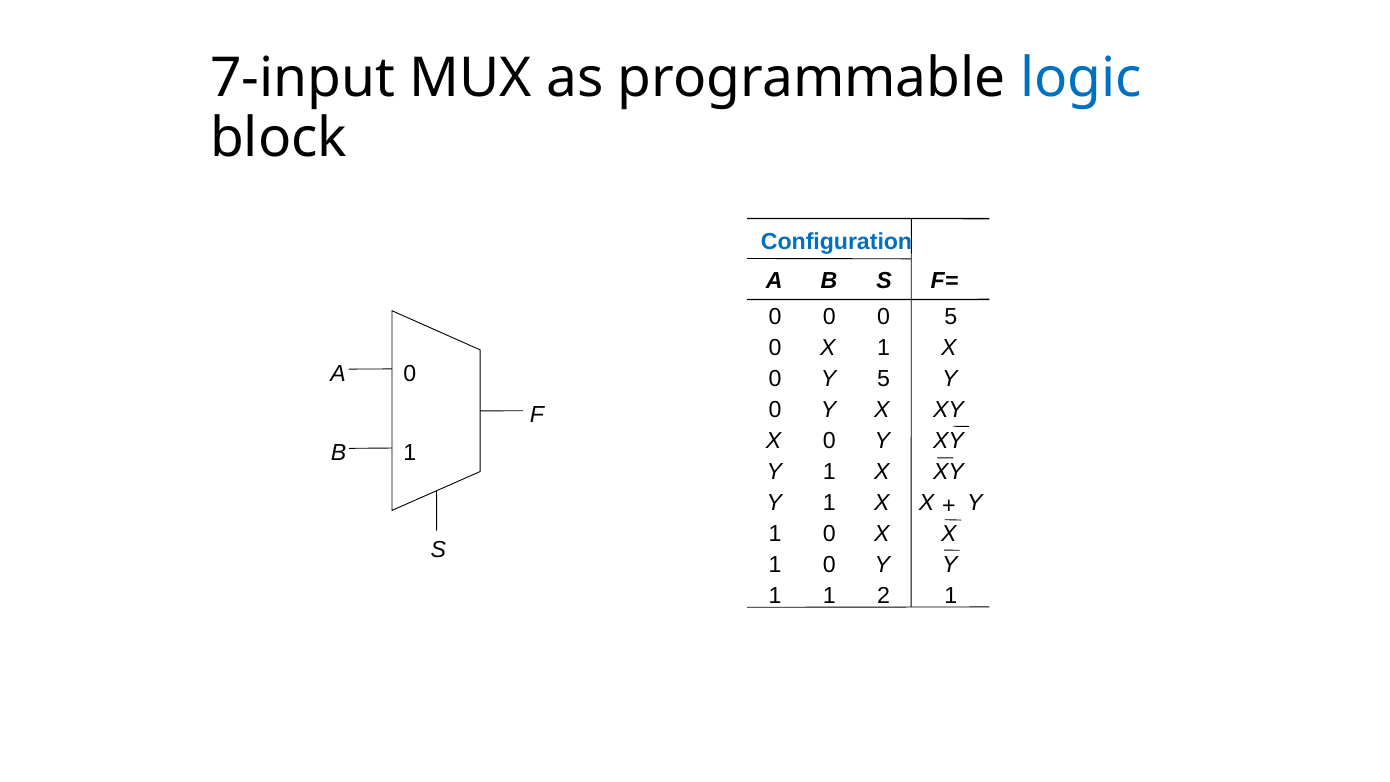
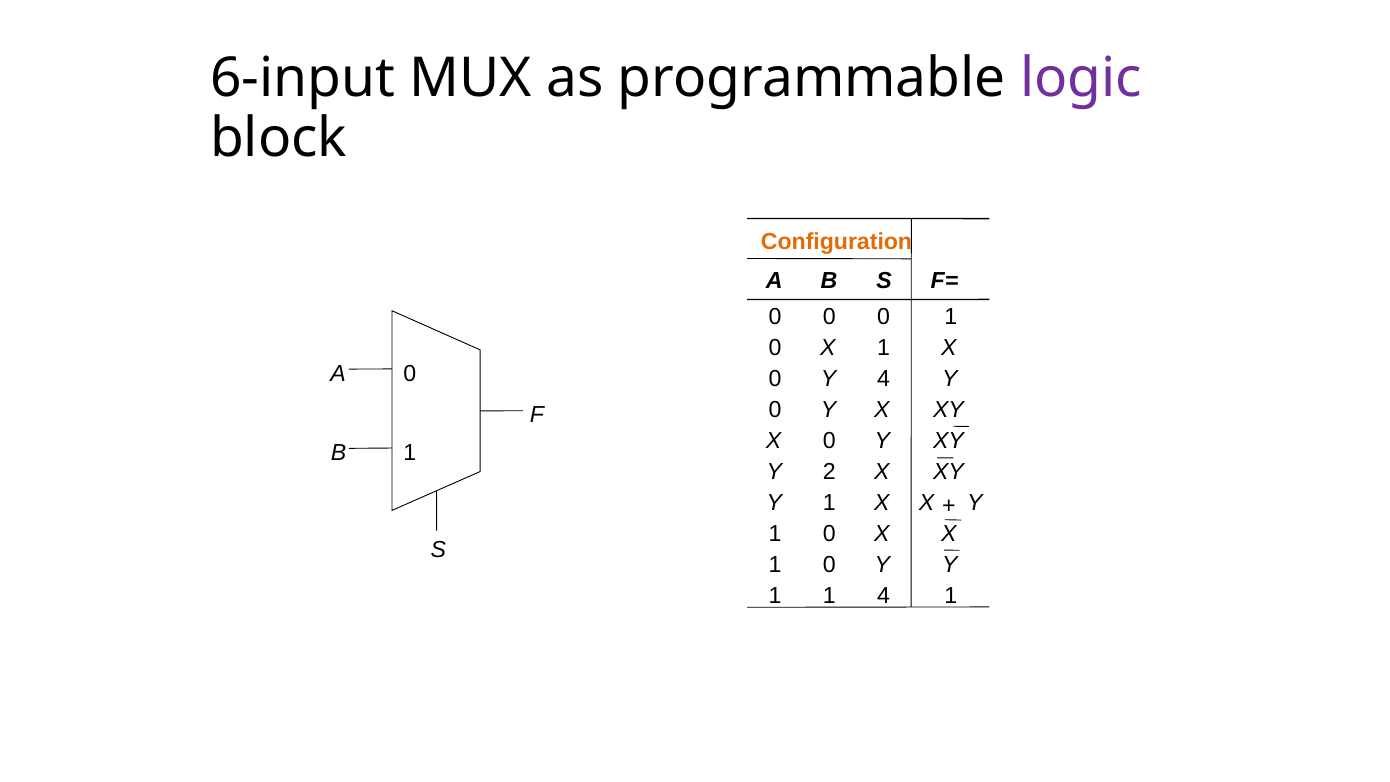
7-input: 7-input -> 6-input (303, 78)
logic colour: blue -> purple (1081, 78)
Configuration colour: blue -> orange (836, 242)
0 5: 5 -> 1 (951, 317)
Y 5: 5 -> 4 (884, 379)
1: 1 -> 2 (829, 472)
1 2: 2 -> 4 (884, 596)
